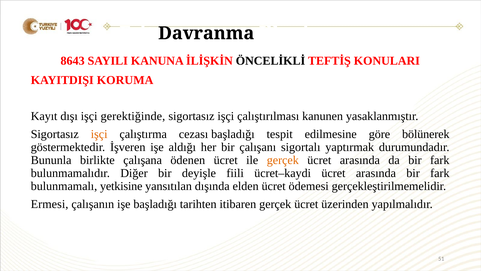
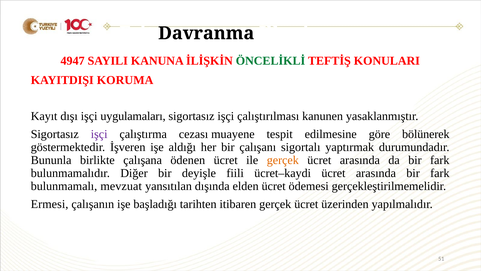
8643: 8643 -> 4947 (73, 61)
ÖNCELİKLİ colour: black -> green (271, 61)
gerektiğinde: gerektiğinde -> uygulamaları (133, 116)
işçi colour: orange -> purple (99, 134)
cezası başladığı: başladığı -> muayene (233, 134)
yetkisine: yetkisine -> mevzuat (121, 186)
